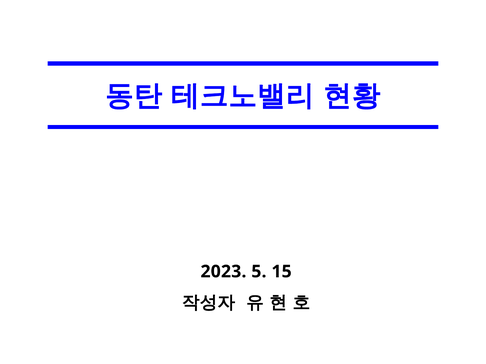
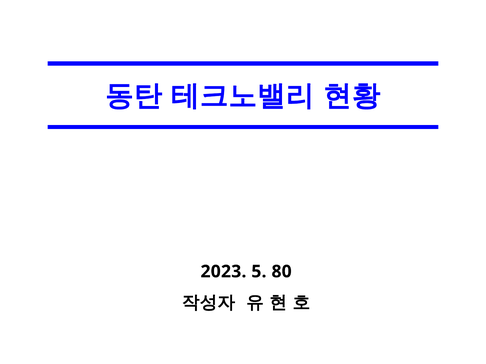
15: 15 -> 80 (282, 272)
